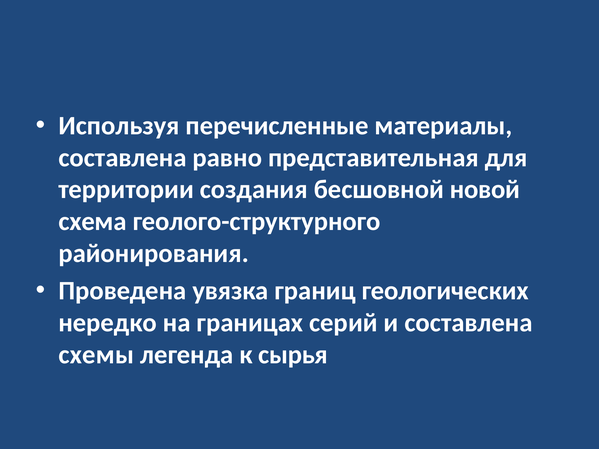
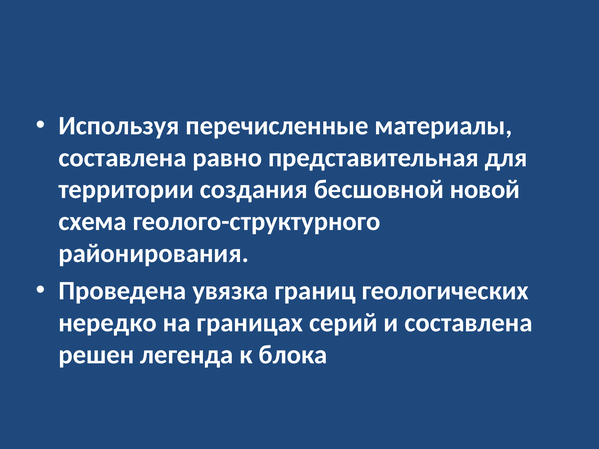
схемы: схемы -> решен (96, 355)
сырья: сырья -> блока (293, 355)
